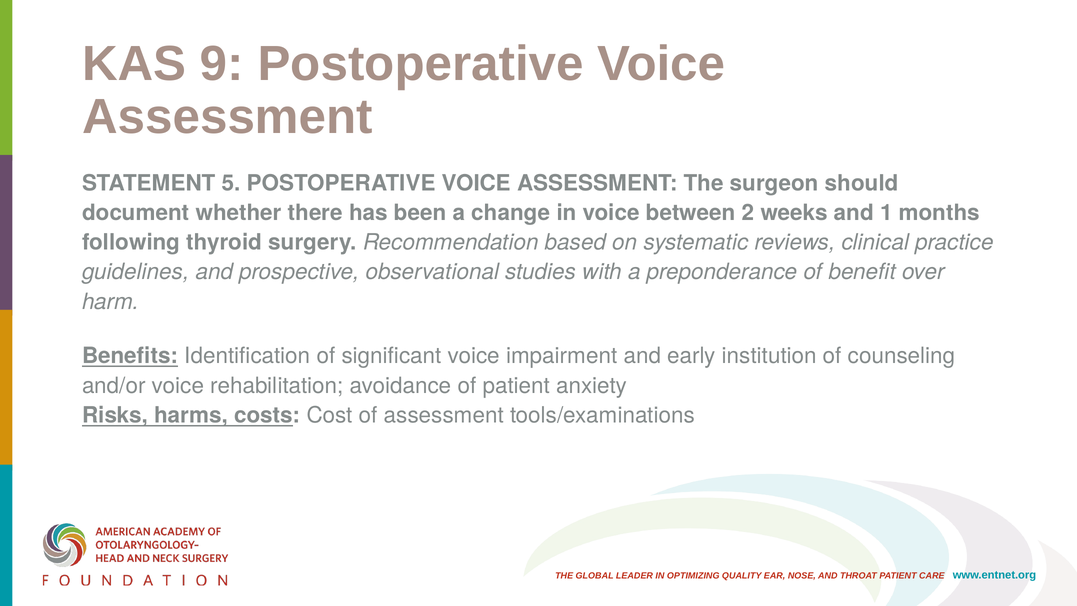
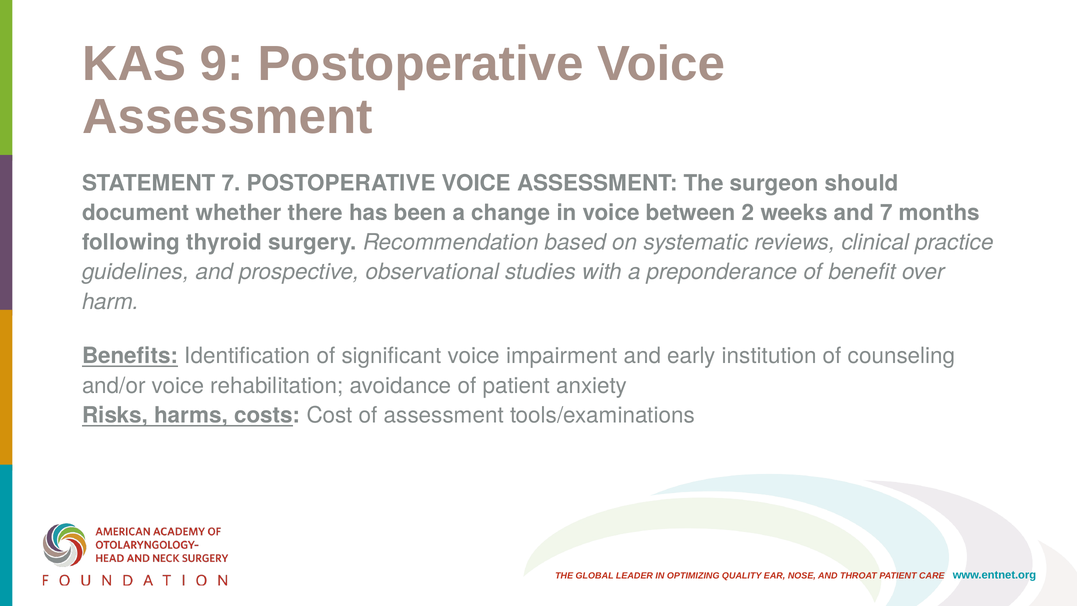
STATEMENT 5: 5 -> 7 (231, 183)
and 1: 1 -> 7 (886, 213)
